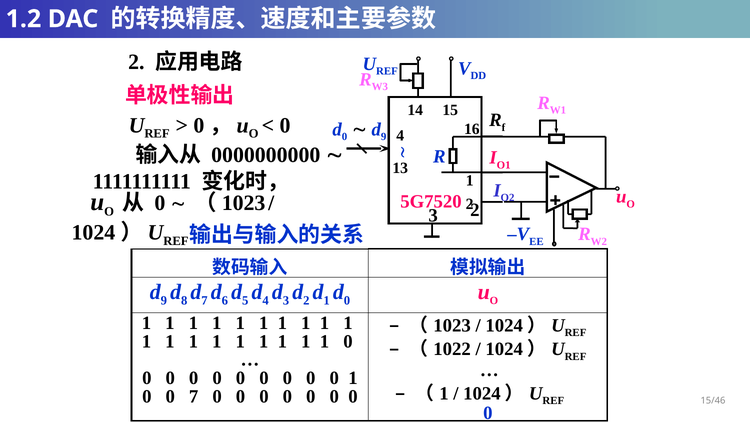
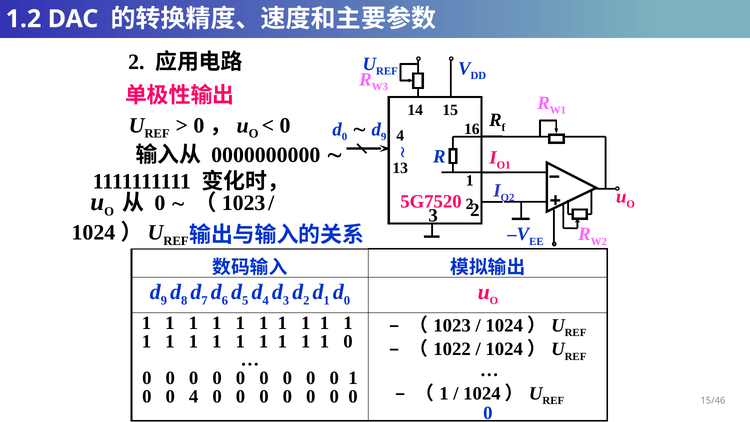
0 7: 7 -> 4 (194, 396)
